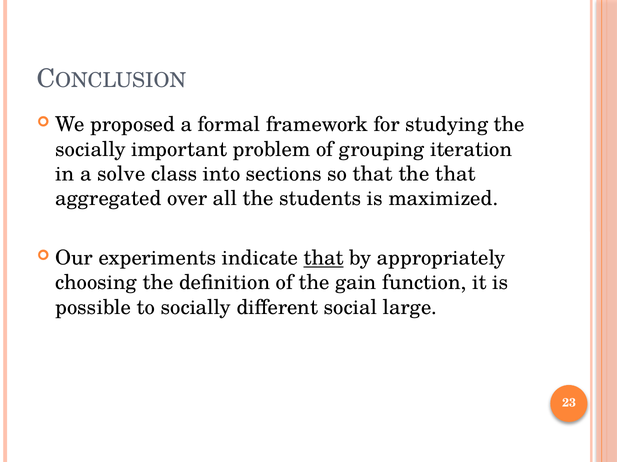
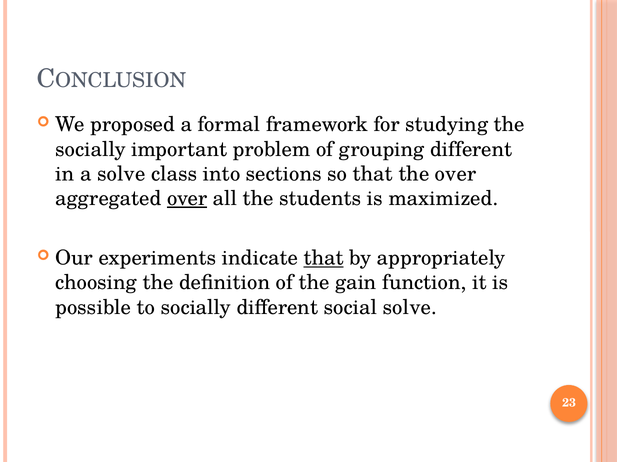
grouping iteration: iteration -> different (471, 149)
the that: that -> over (456, 174)
over underline: none -> present (187, 199)
social large: large -> solve (410, 308)
